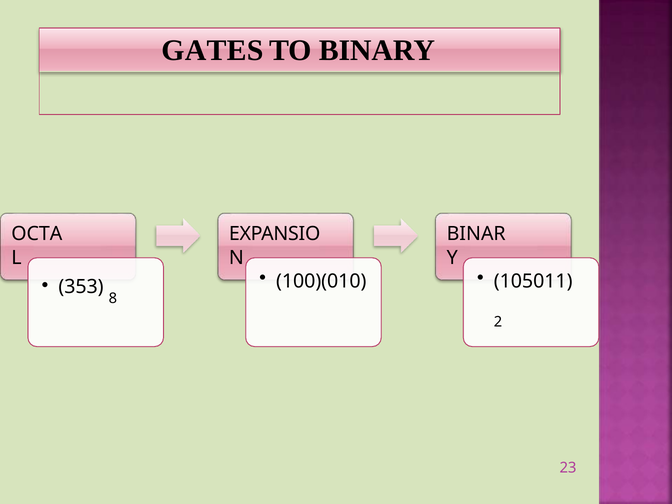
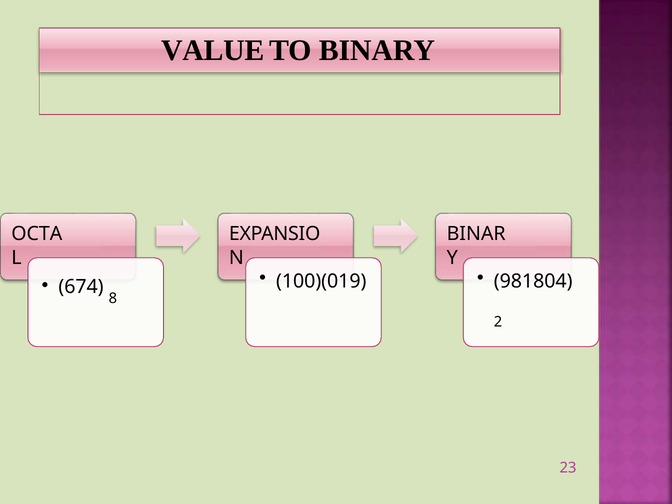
GATES: GATES -> VALUE (213, 50)
100)(010: 100)(010 -> 100)(019 (321, 281)
105011: 105011 -> 981804 (533, 281)
353: 353 -> 674 (81, 287)
